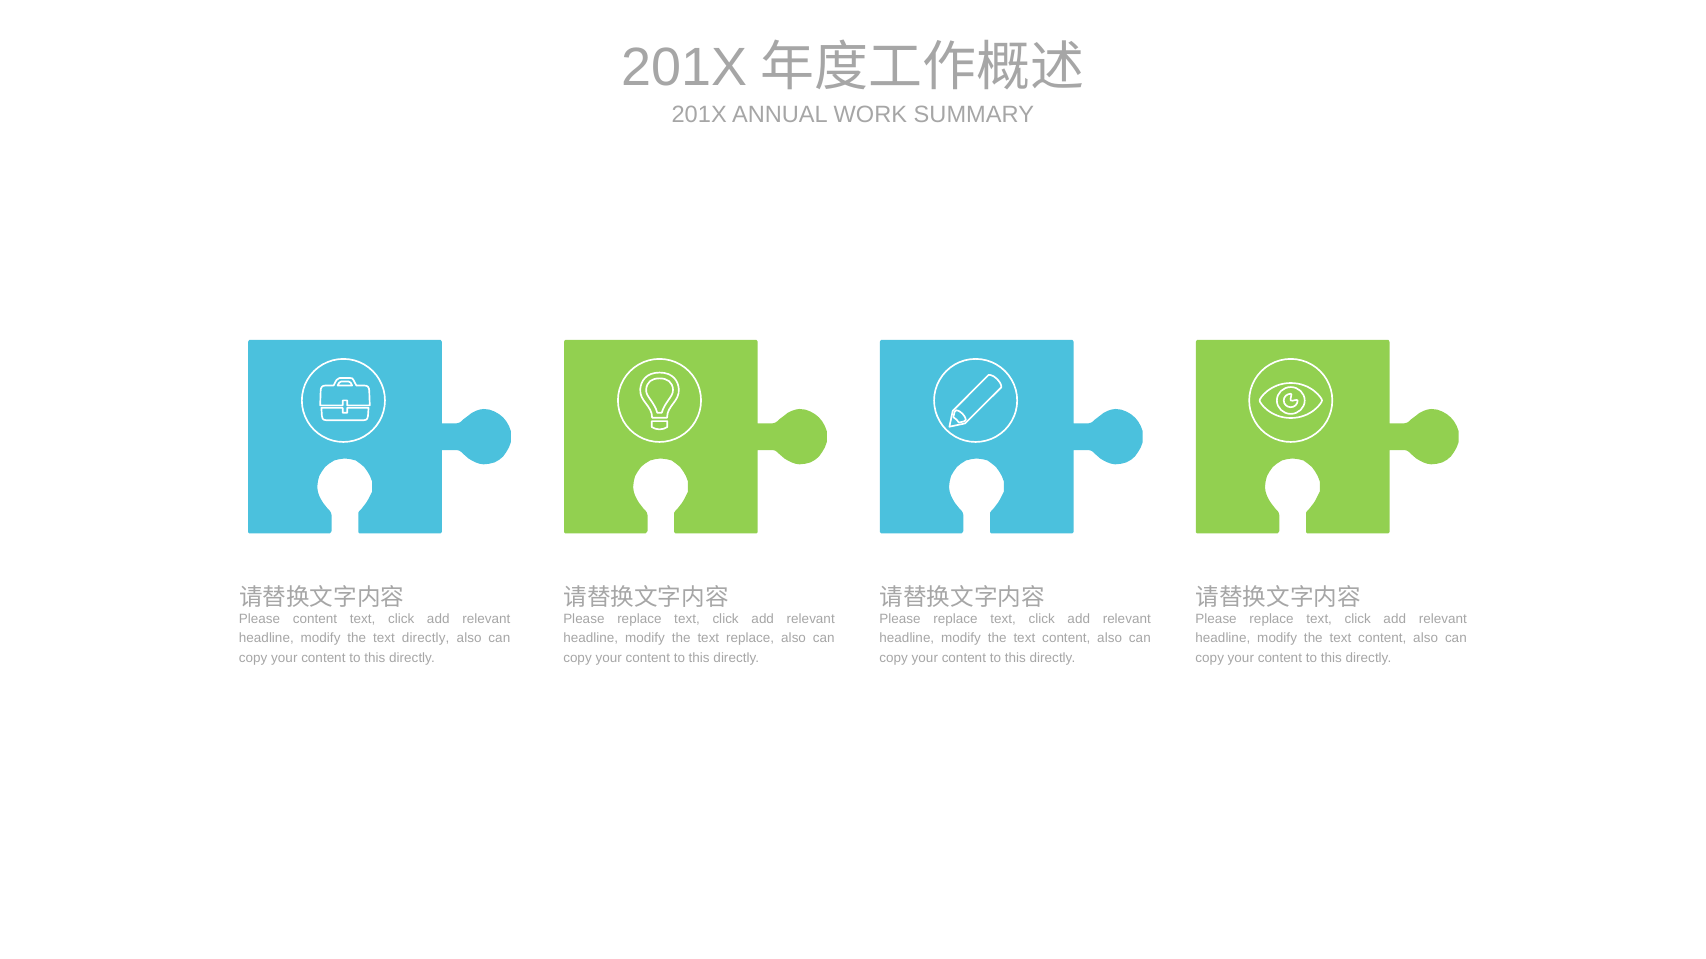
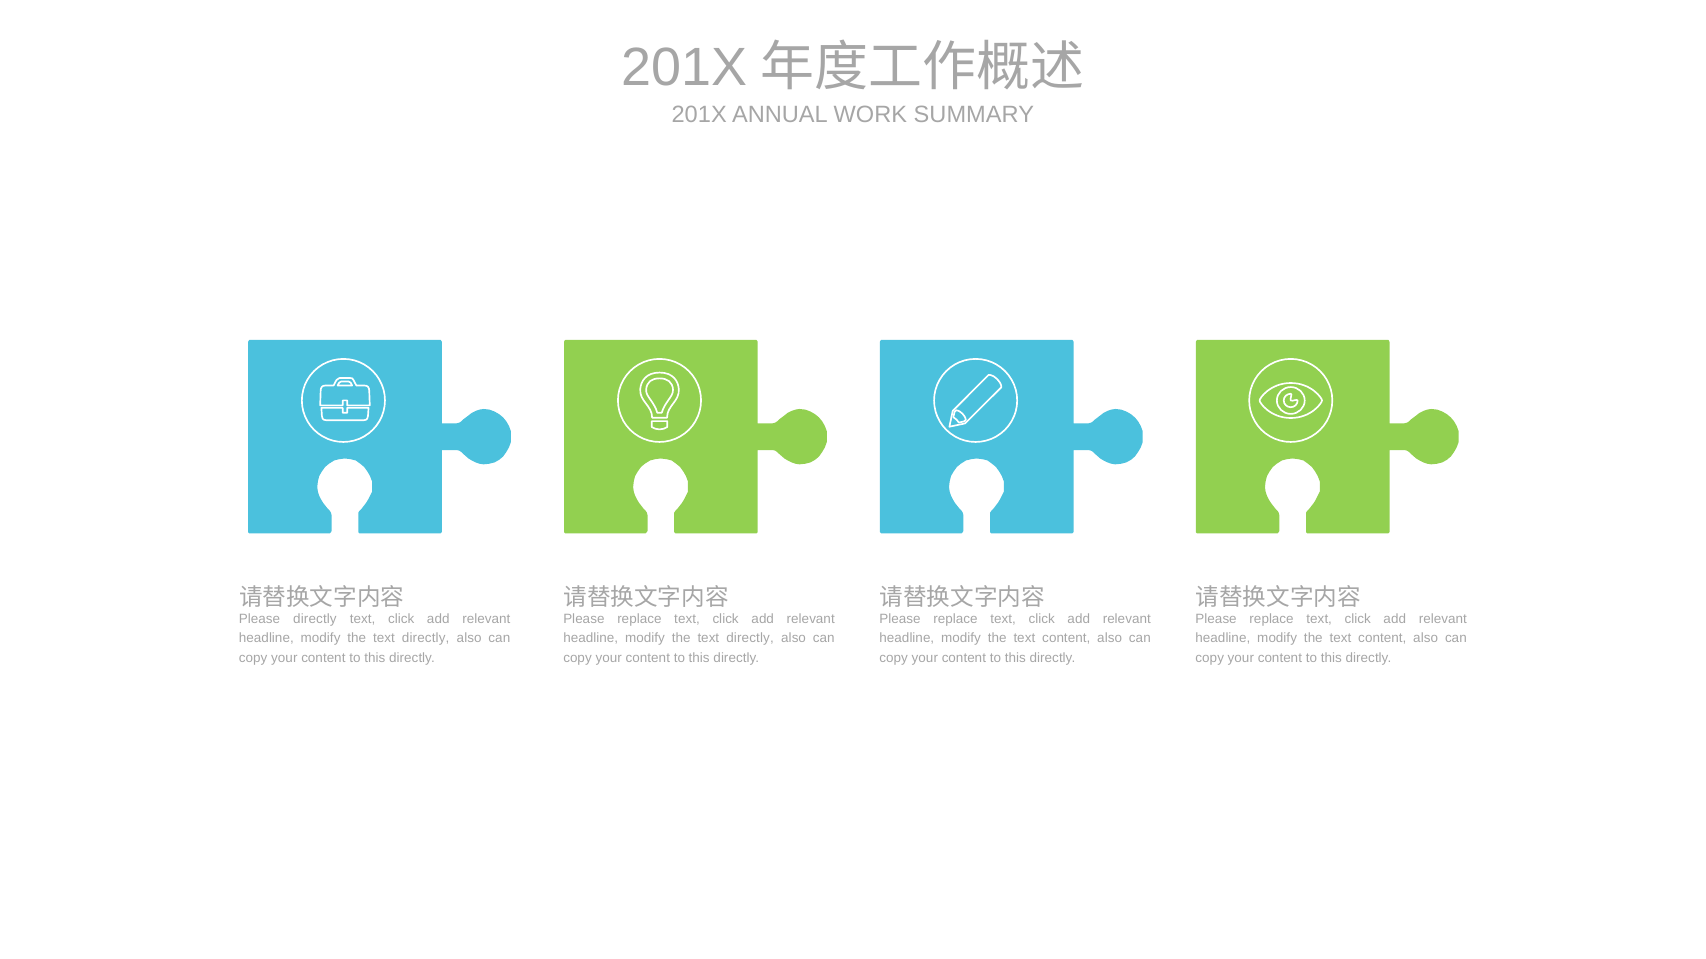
Please content: content -> directly (315, 619)
replace: replace -> directly (750, 639)
